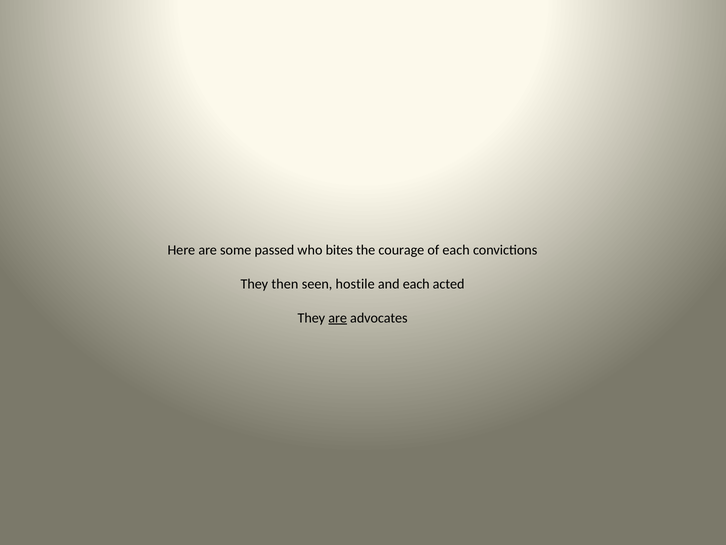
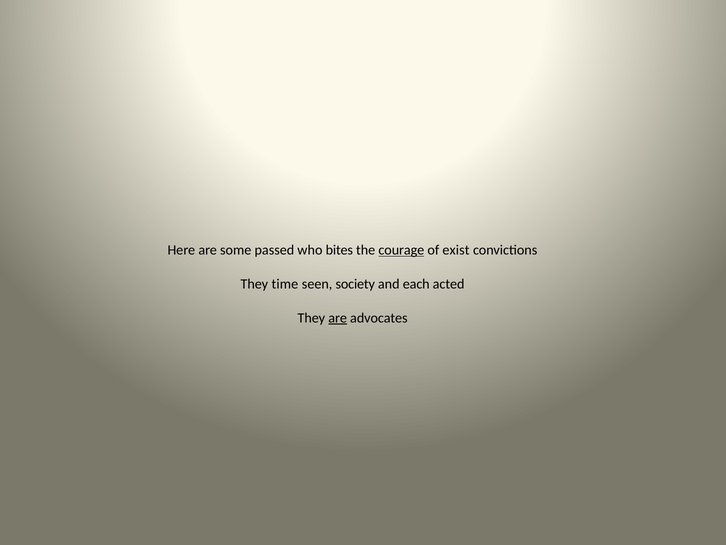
courage underline: none -> present (401, 250)
of each: each -> exist (456, 250)
then: then -> time (285, 284)
hostile: hostile -> society (355, 284)
